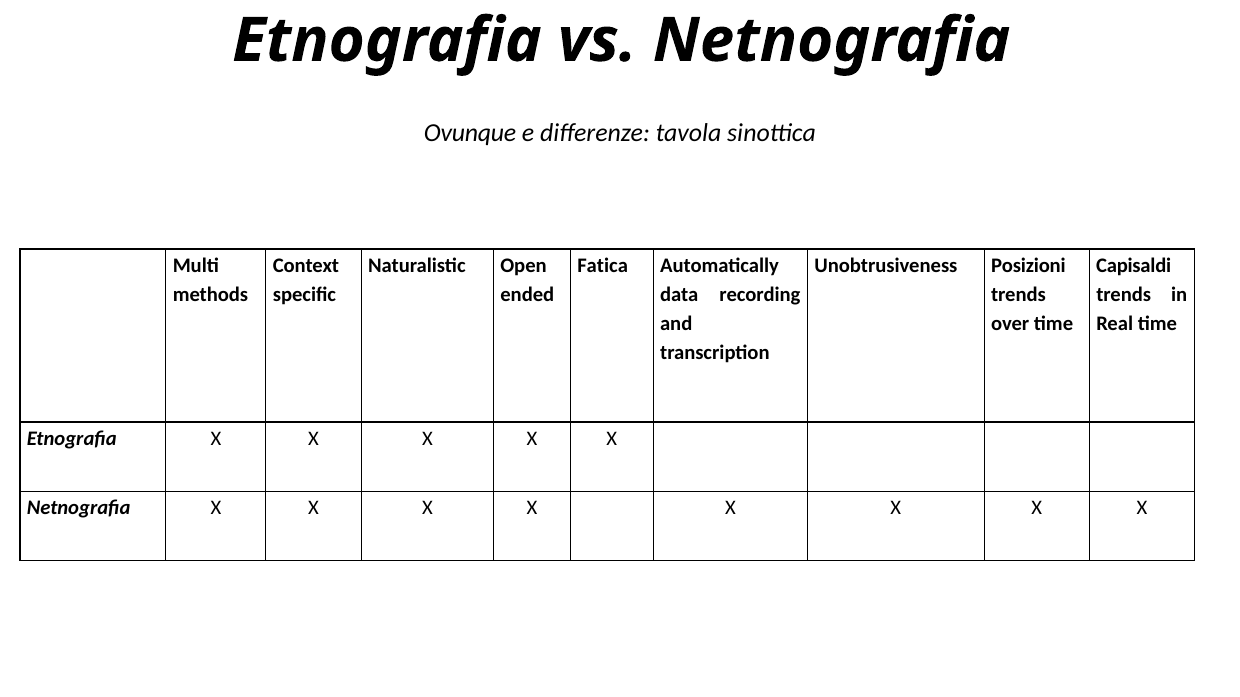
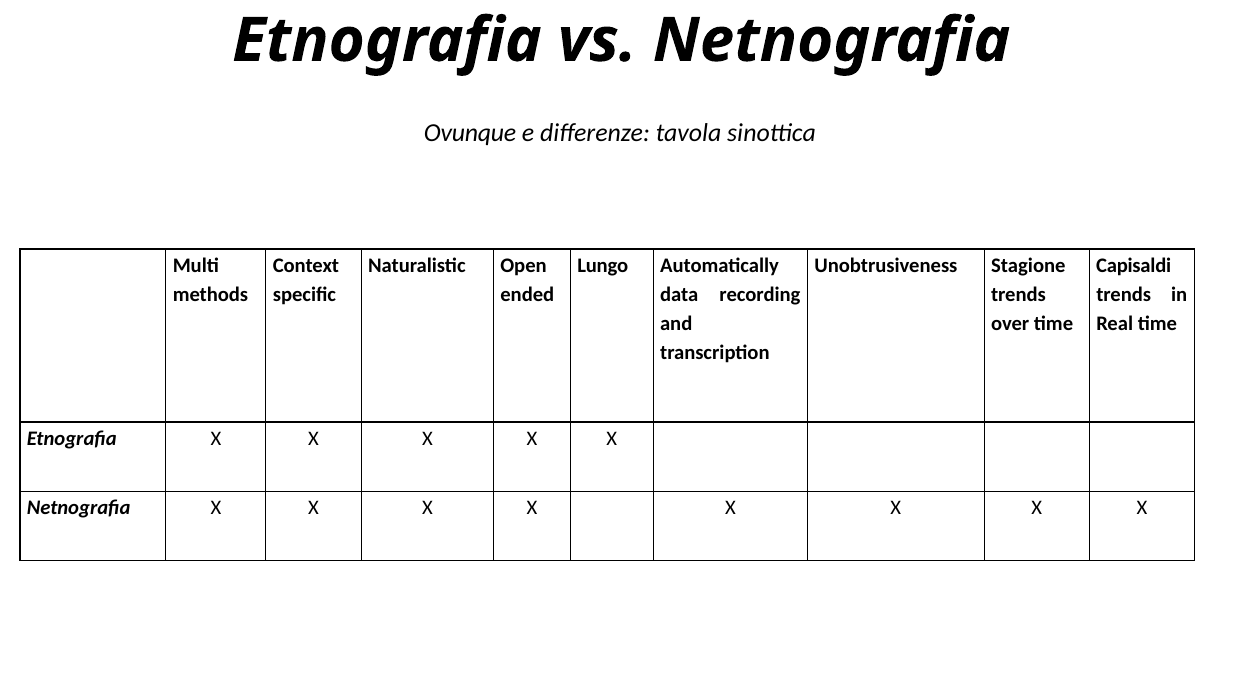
Fatica: Fatica -> Lungo (603, 266)
Posizioni: Posizioni -> Stagione (1028, 266)
